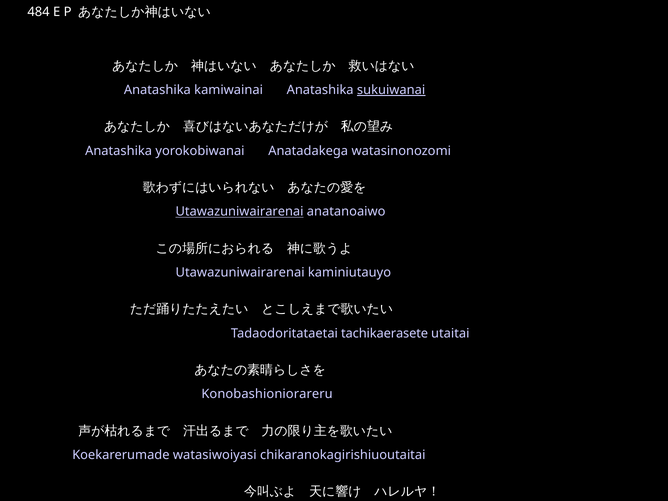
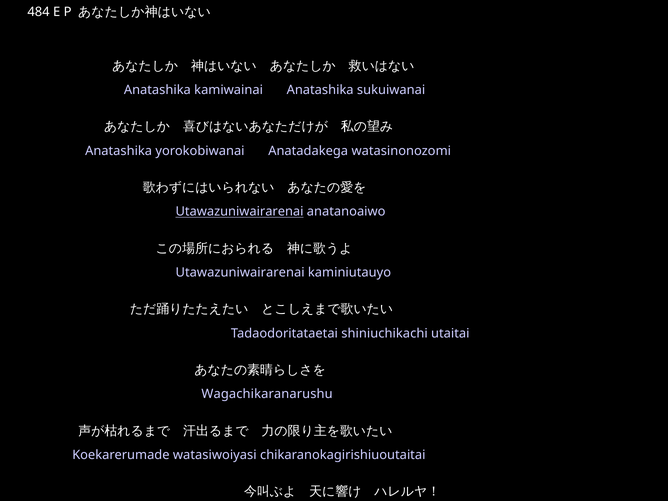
sukuiwanai underline: present -> none (391, 90)
tachikaerasete: tachikaerasete -> shiniuchikachi (385, 333)
Konobashioniorareru: Konobashioniorareru -> Wagachikaranarushu (267, 394)
